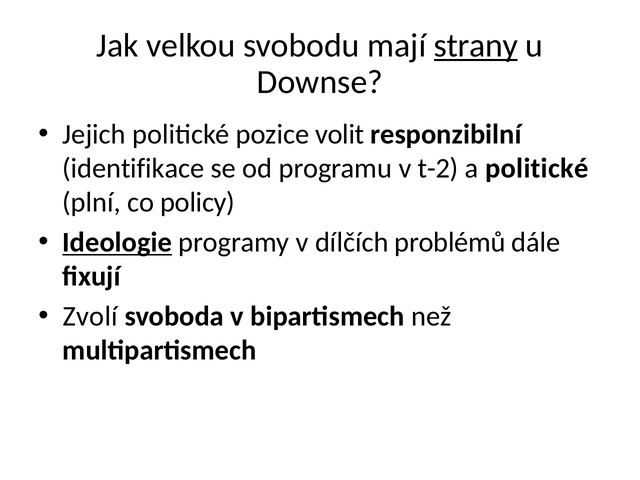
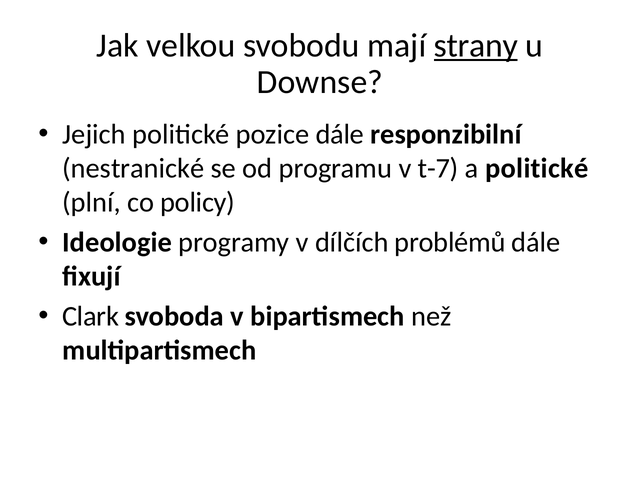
pozice volit: volit -> dále (340, 134)
identifikace: identifikace -> nestranické (133, 168)
t-2: t-2 -> t-7 (438, 168)
Ideologie underline: present -> none (117, 242)
Zvolí: Zvolí -> Clark (91, 316)
